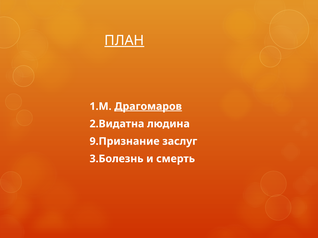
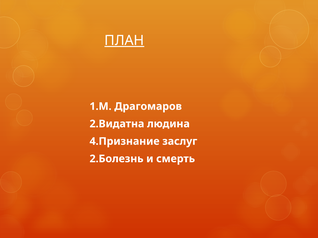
Драгомаров underline: present -> none (148, 107)
9.Признание: 9.Признание -> 4.Признание (125, 142)
3.Болезнь: 3.Болезнь -> 2.Болезнь (117, 159)
